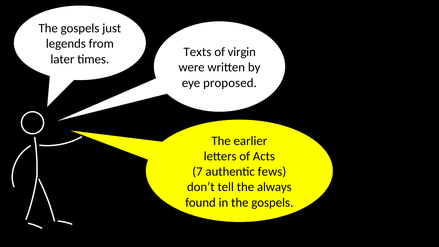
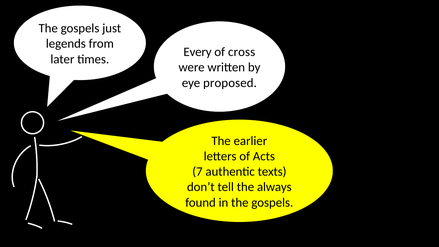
Texts: Texts -> Every (198, 52)
virgin: virgin -> cross (242, 52)
fews: fews -> texts (272, 172)
